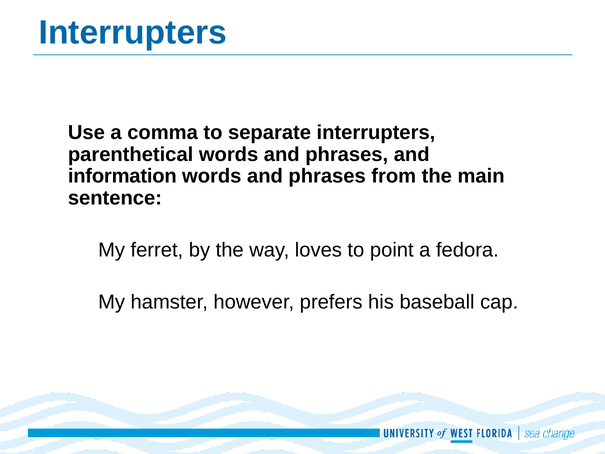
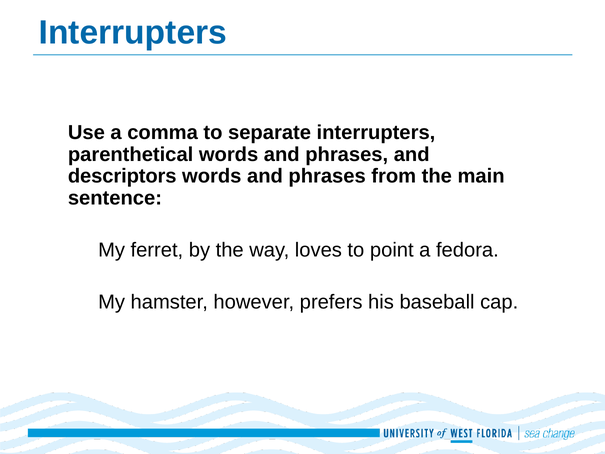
information: information -> descriptors (122, 176)
